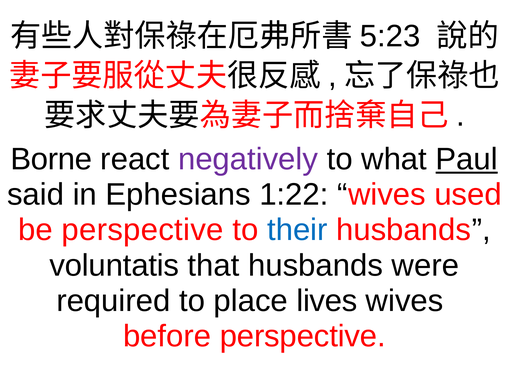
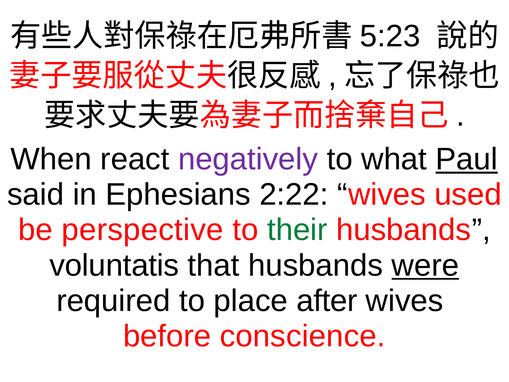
Borne: Borne -> When (51, 159)
1:22: 1:22 -> 2:22 (294, 195)
their colour: blue -> green (297, 230)
were underline: none -> present (425, 265)
lives: lives -> after (327, 301)
before perspective: perspective -> conscience (303, 336)
